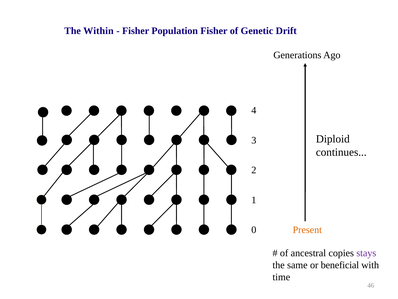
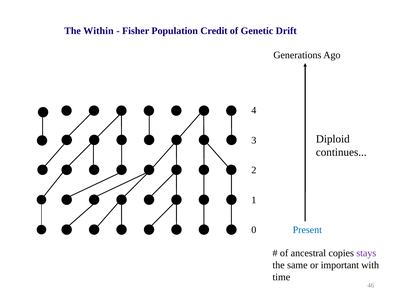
Population Fisher: Fisher -> Credit (214, 31)
Present colour: orange -> blue (307, 230)
beneficial: beneficial -> important (340, 265)
